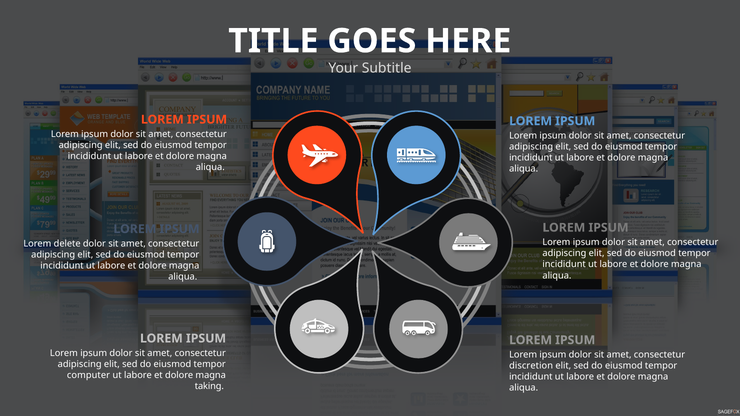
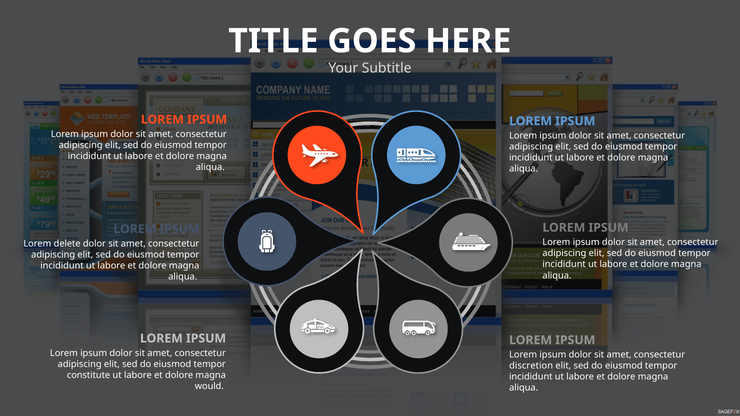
computer: computer -> constitute (89, 375)
taking: taking -> would (209, 386)
